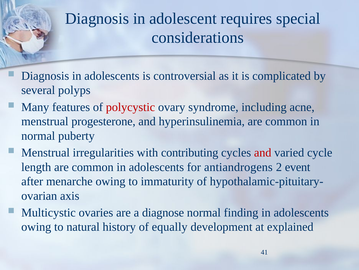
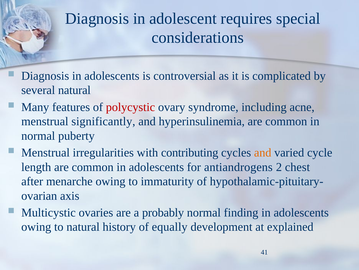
several polyps: polyps -> natural (74, 90)
progesterone: progesterone -> significantly (103, 121)
and colour: red -> orange (263, 152)
event: event -> chest (297, 167)
diagnose: diagnose -> probably (163, 212)
